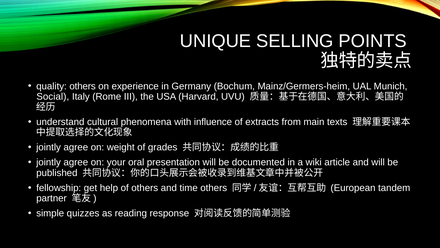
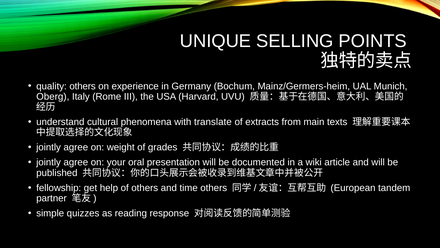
Social: Social -> Oberg (53, 96)
influence: influence -> translate (213, 122)
